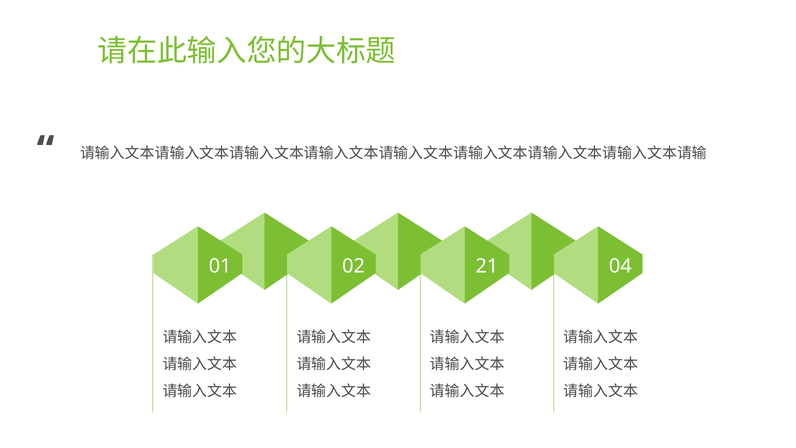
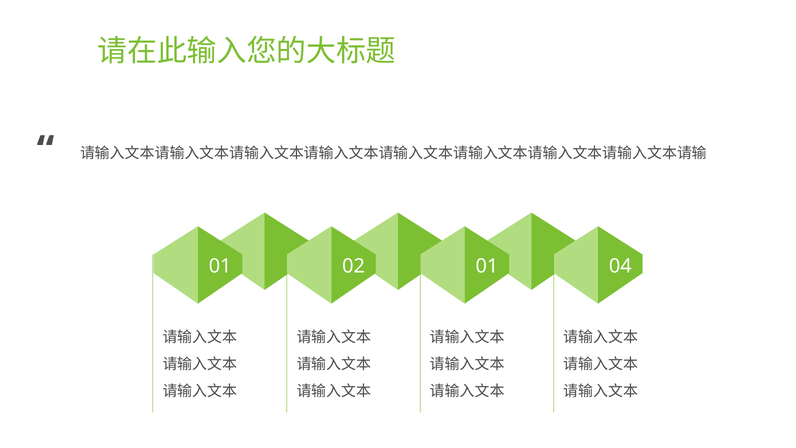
02 21: 21 -> 01 (487, 266)
